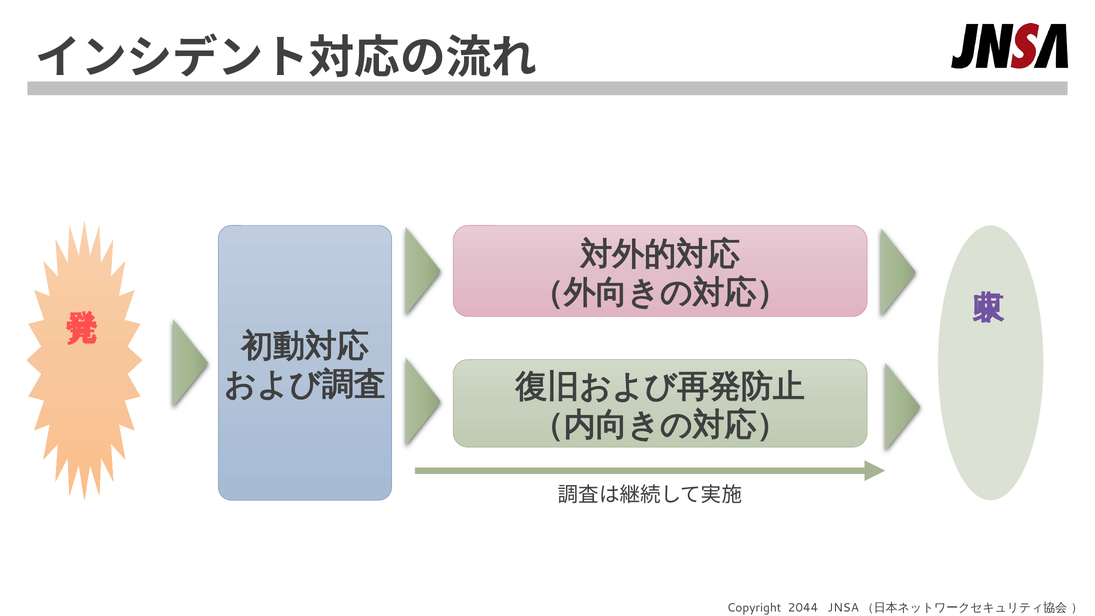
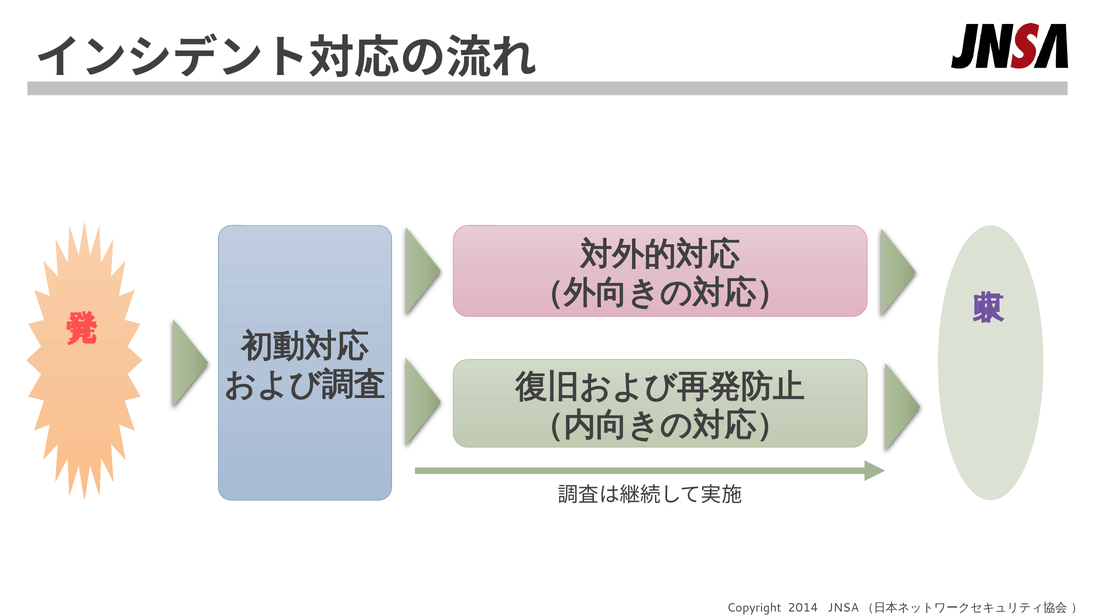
2044: 2044 -> 2014 (803, 608)
